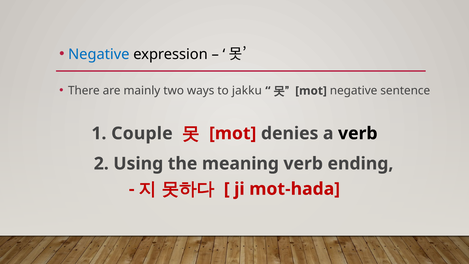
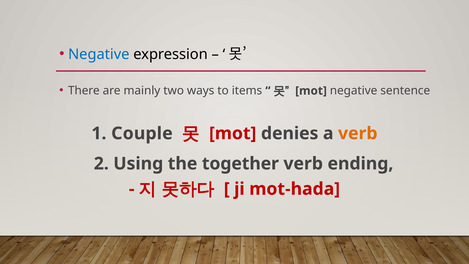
jakku: jakku -> items (247, 91)
verb colour: black -> orange (358, 133)
meaning: meaning -> together (240, 164)
